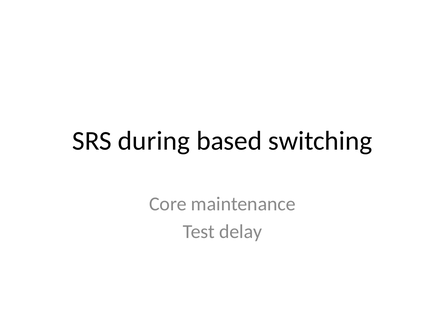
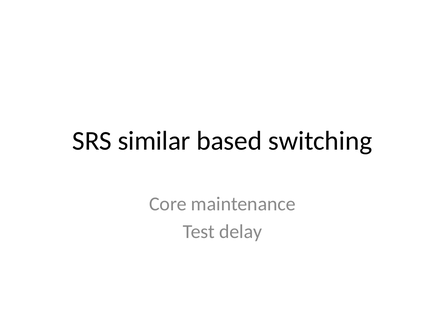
during: during -> similar (154, 141)
